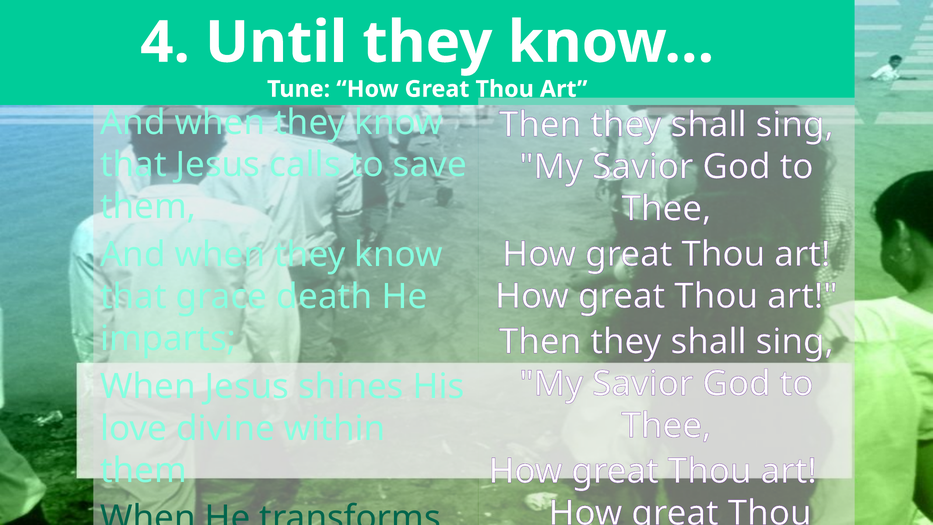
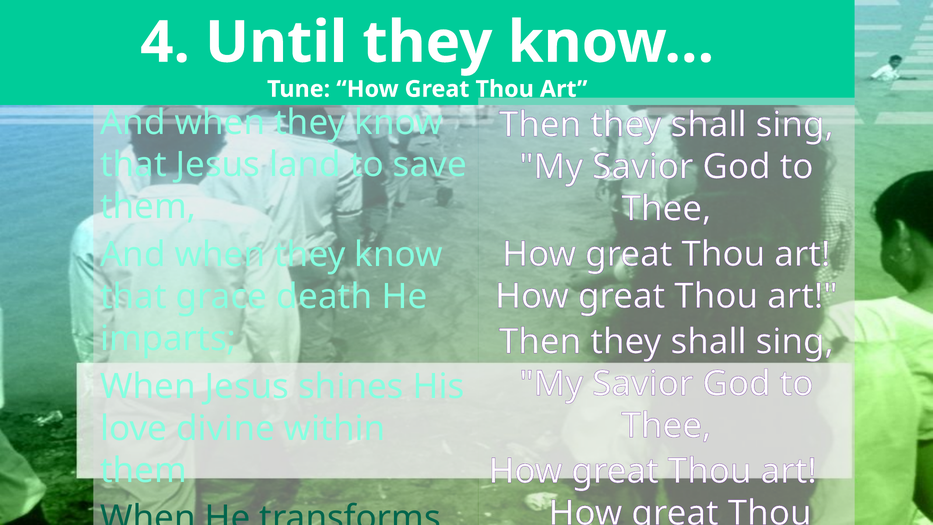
calls: calls -> land (305, 165)
